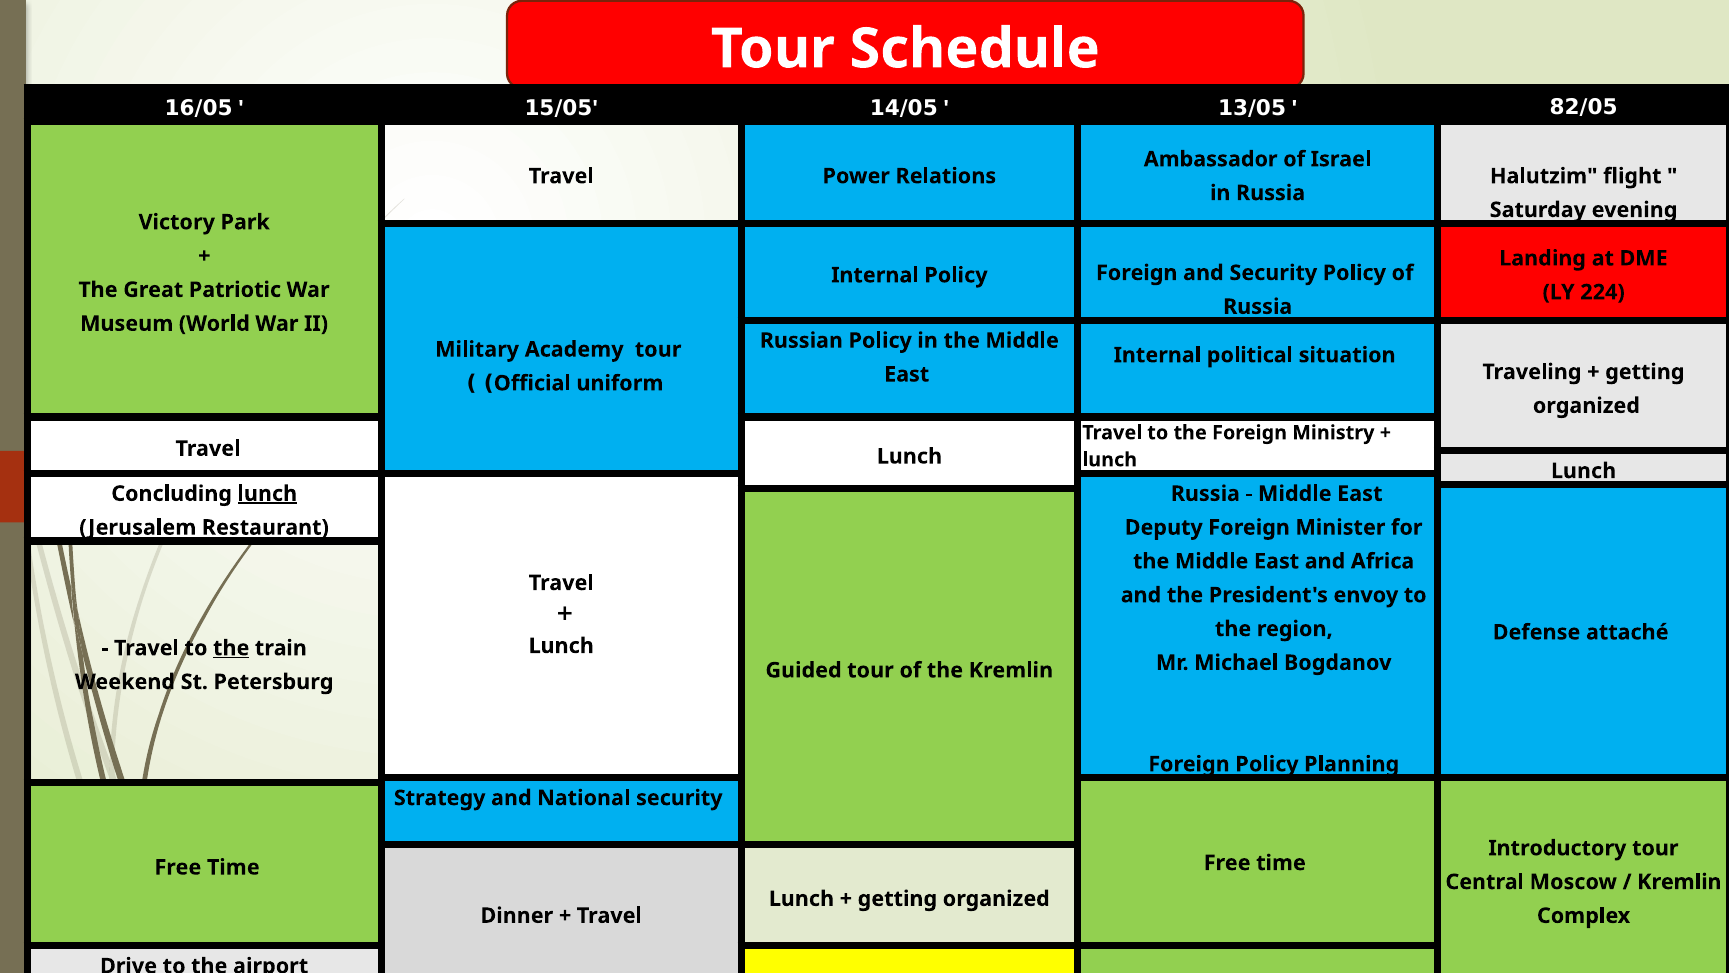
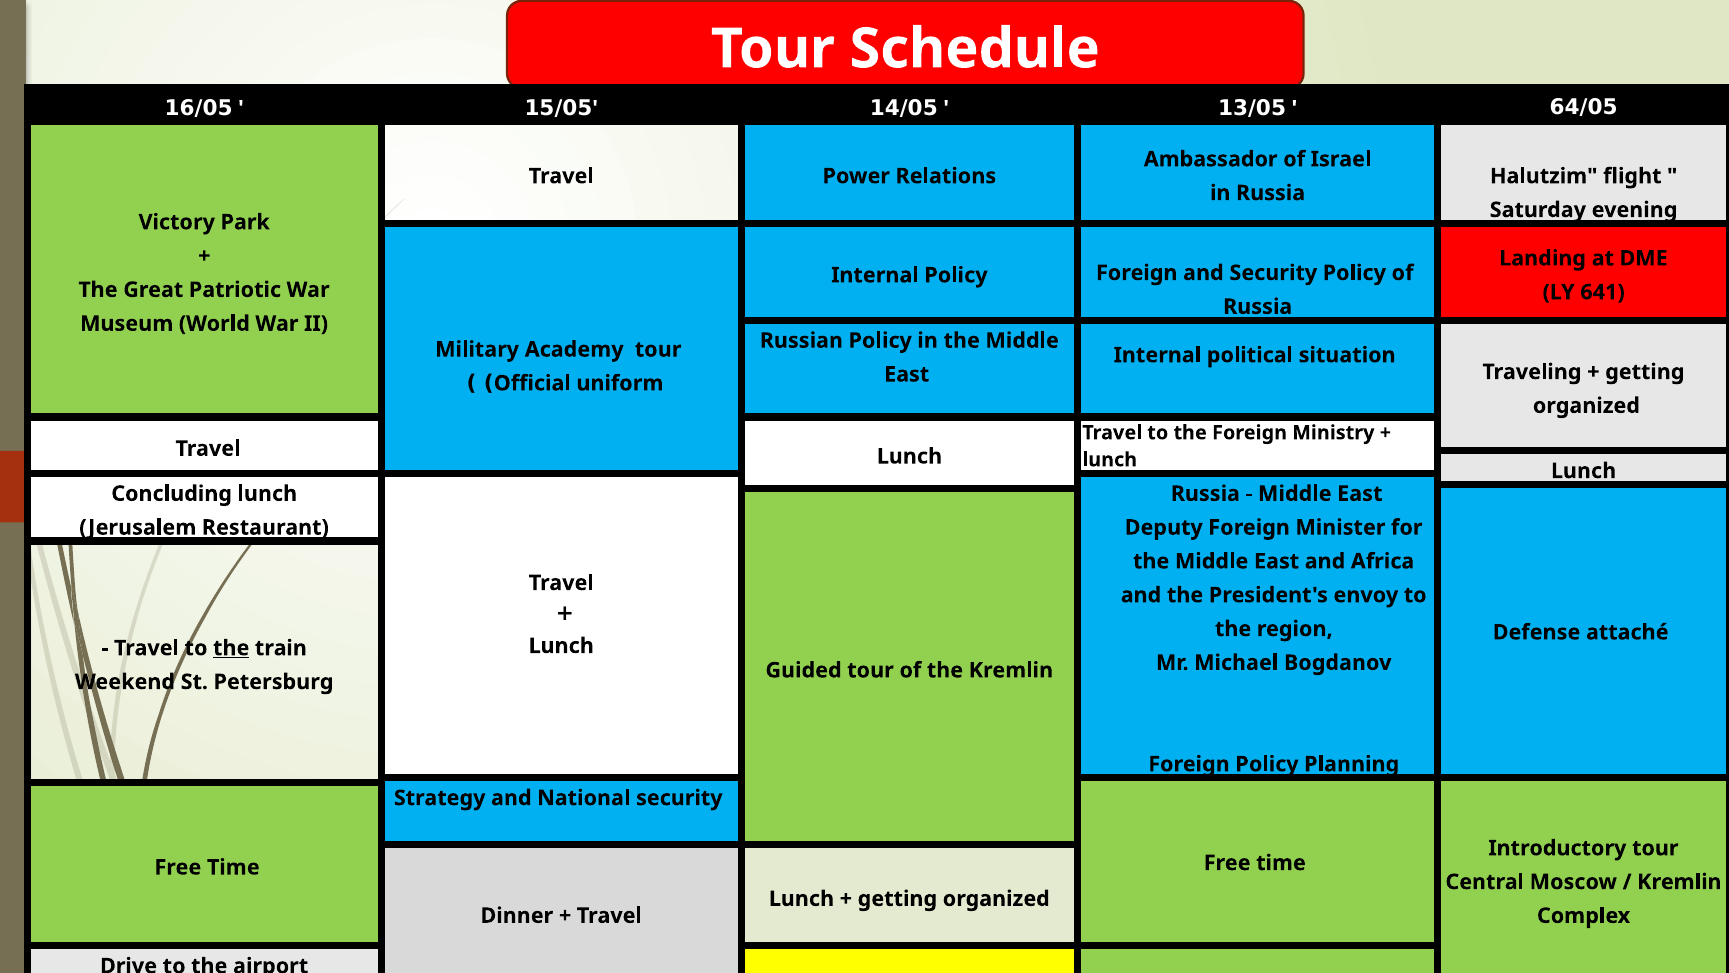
82/05: 82/05 -> 64/05 (1584, 107)
224: 224 -> 641 (1603, 292)
lunch underline: present -> none (267, 493)
